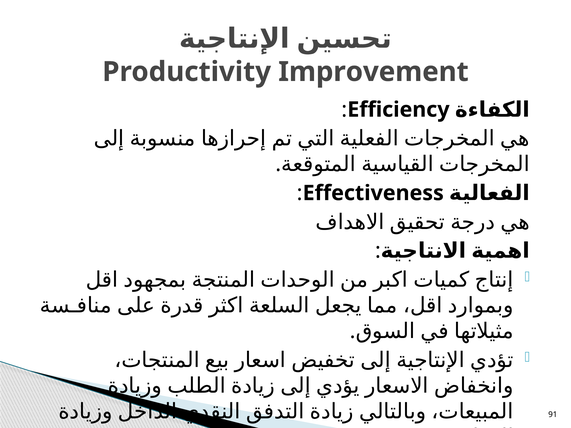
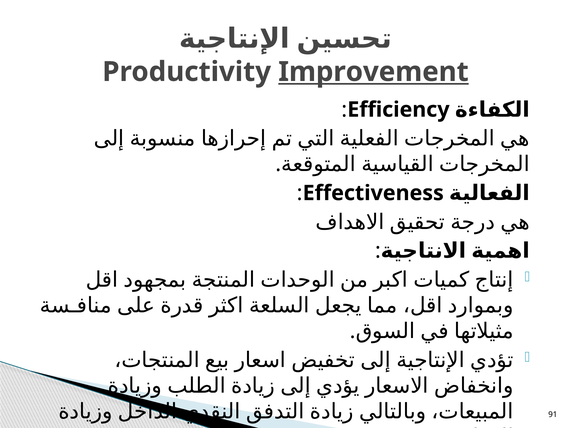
Improvement underline: none -> present (373, 72)
